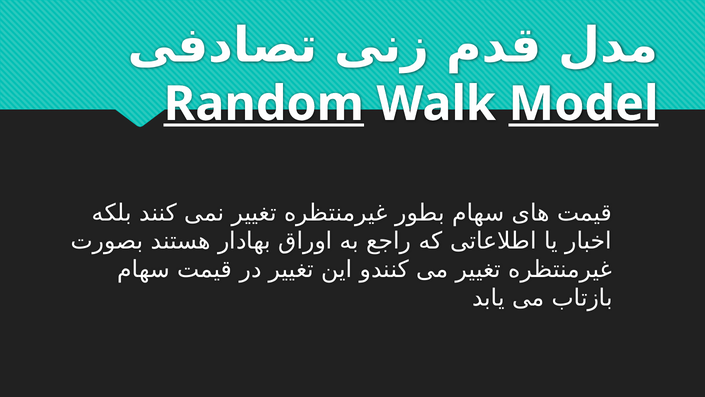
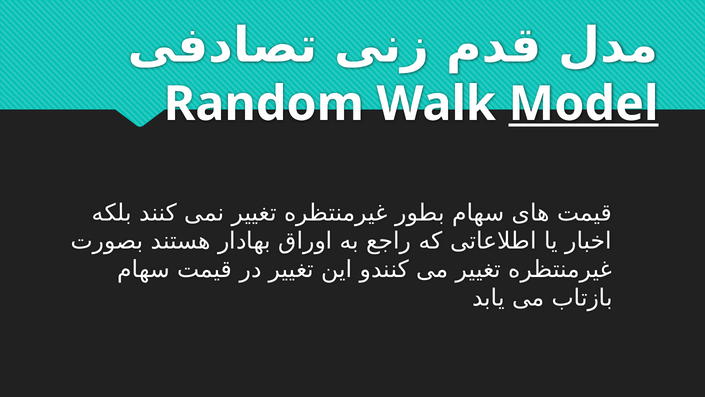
Random underline: present -> none (264, 104)
